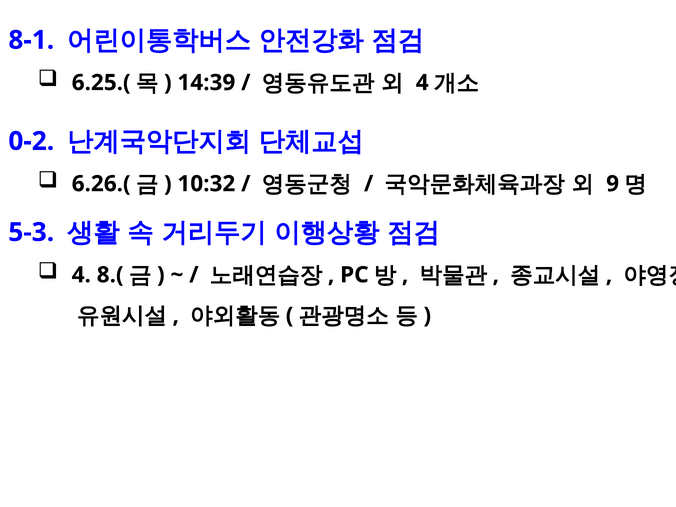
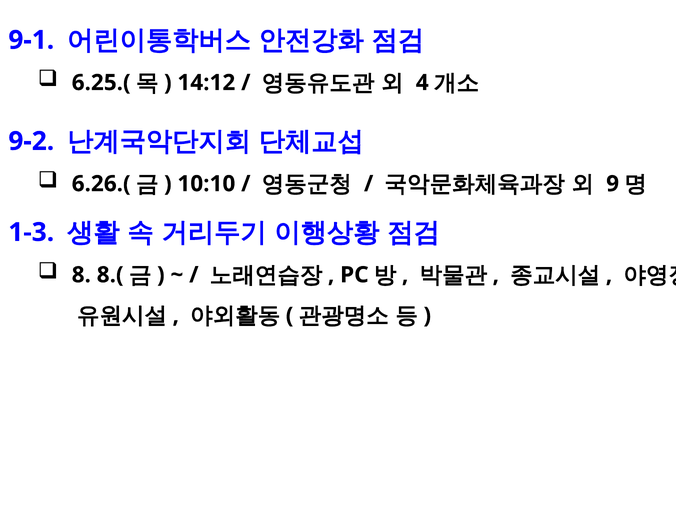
8-1: 8-1 -> 9-1 (31, 40)
14:39: 14:39 -> 14:12 (206, 83)
0-2: 0-2 -> 9-2 (31, 141)
10:32: 10:32 -> 10:10 (206, 184)
5-3: 5-3 -> 1-3 (31, 232)
4: 4 -> 8 (81, 275)
